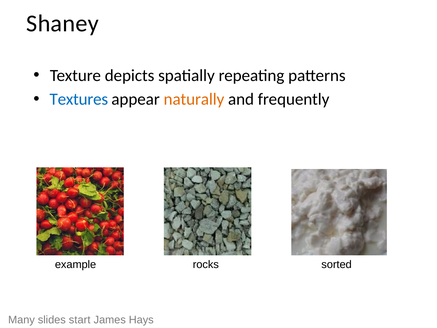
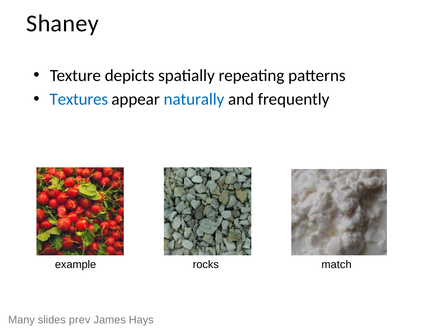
naturally colour: orange -> blue (194, 99)
sorted: sorted -> match (337, 264)
start: start -> prev (80, 320)
